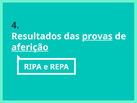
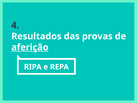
provas underline: present -> none (97, 36)
